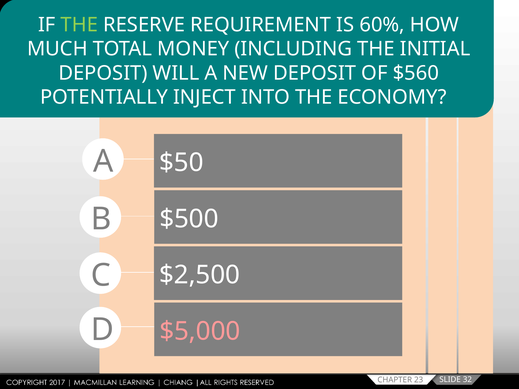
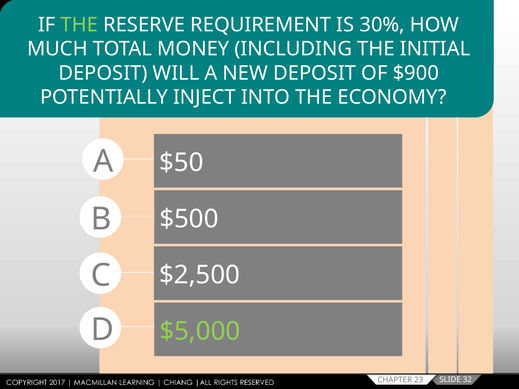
60%: 60% -> 30% (382, 25)
$560: $560 -> $900 (416, 73)
$5,000 colour: pink -> light green (200, 331)
